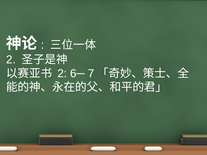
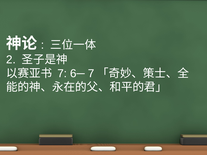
2: 2 -> 7 (62, 74)
